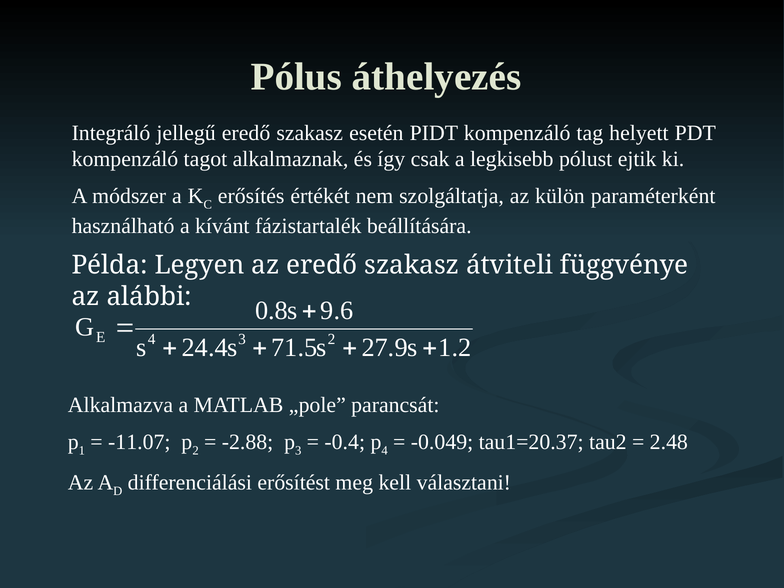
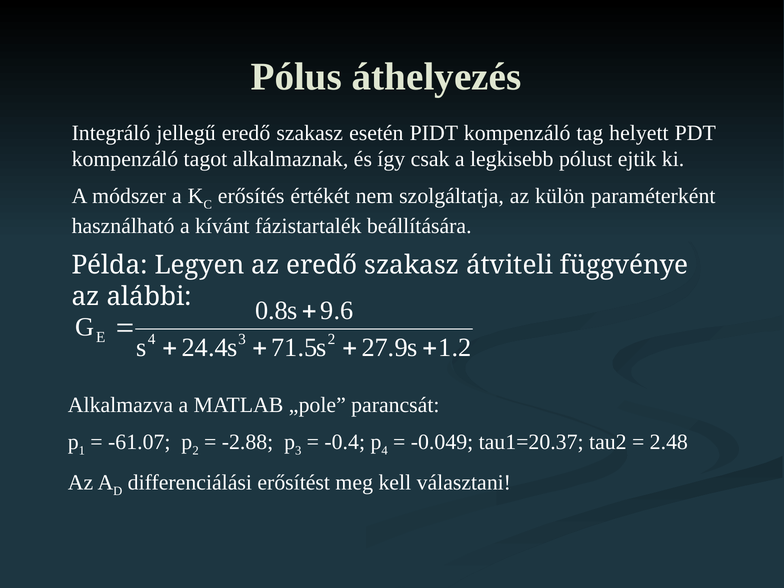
-11.07: -11.07 -> -61.07 (139, 442)
